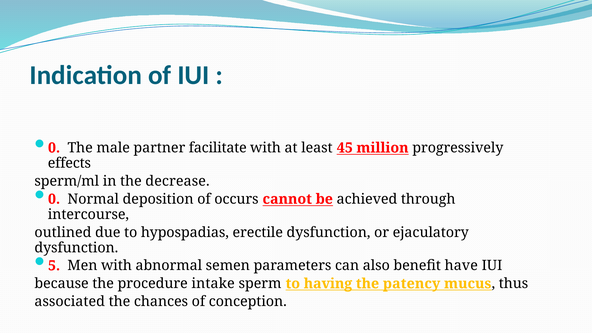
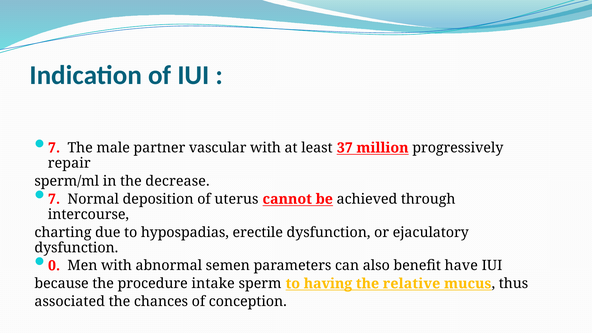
0: 0 -> 7 (54, 148)
facilitate: facilitate -> vascular (218, 148)
45: 45 -> 37 (345, 148)
effects: effects -> repair (69, 163)
0: 0 -> 7 (54, 199)
occurs: occurs -> uterus (236, 199)
outlined: outlined -> charting (63, 232)
5: 5 -> 0 (54, 266)
patency: patency -> relative (412, 284)
